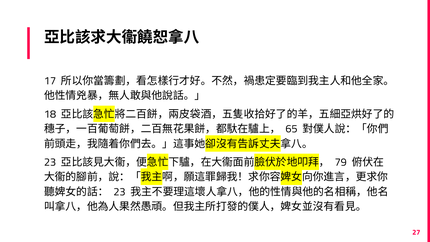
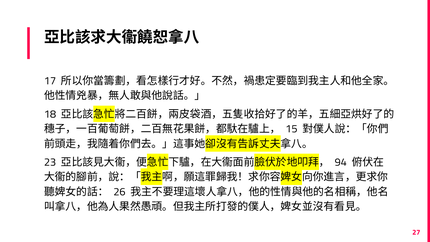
65: 65 -> 15 (291, 129)
79: 79 -> 94 (341, 162)
23: 23 -> 26 (119, 192)
